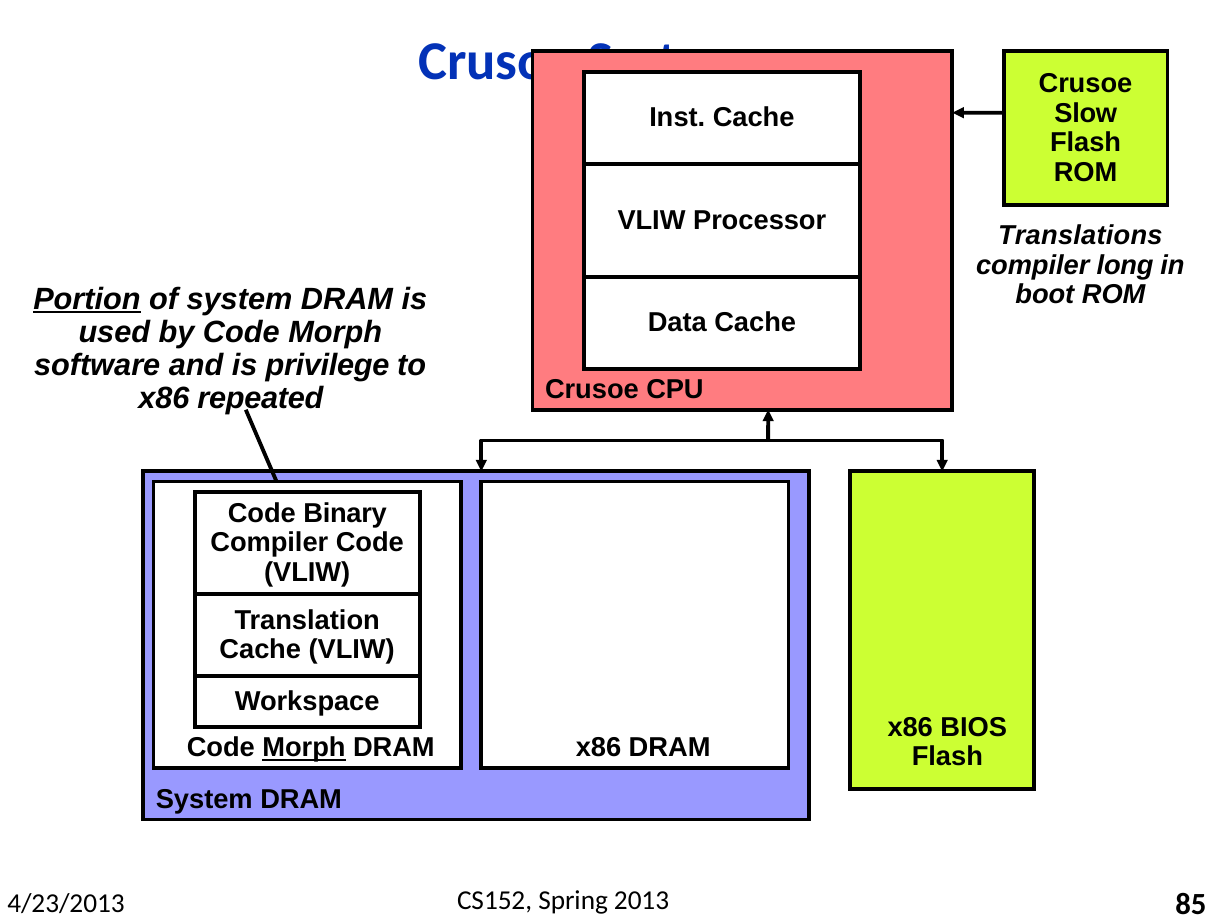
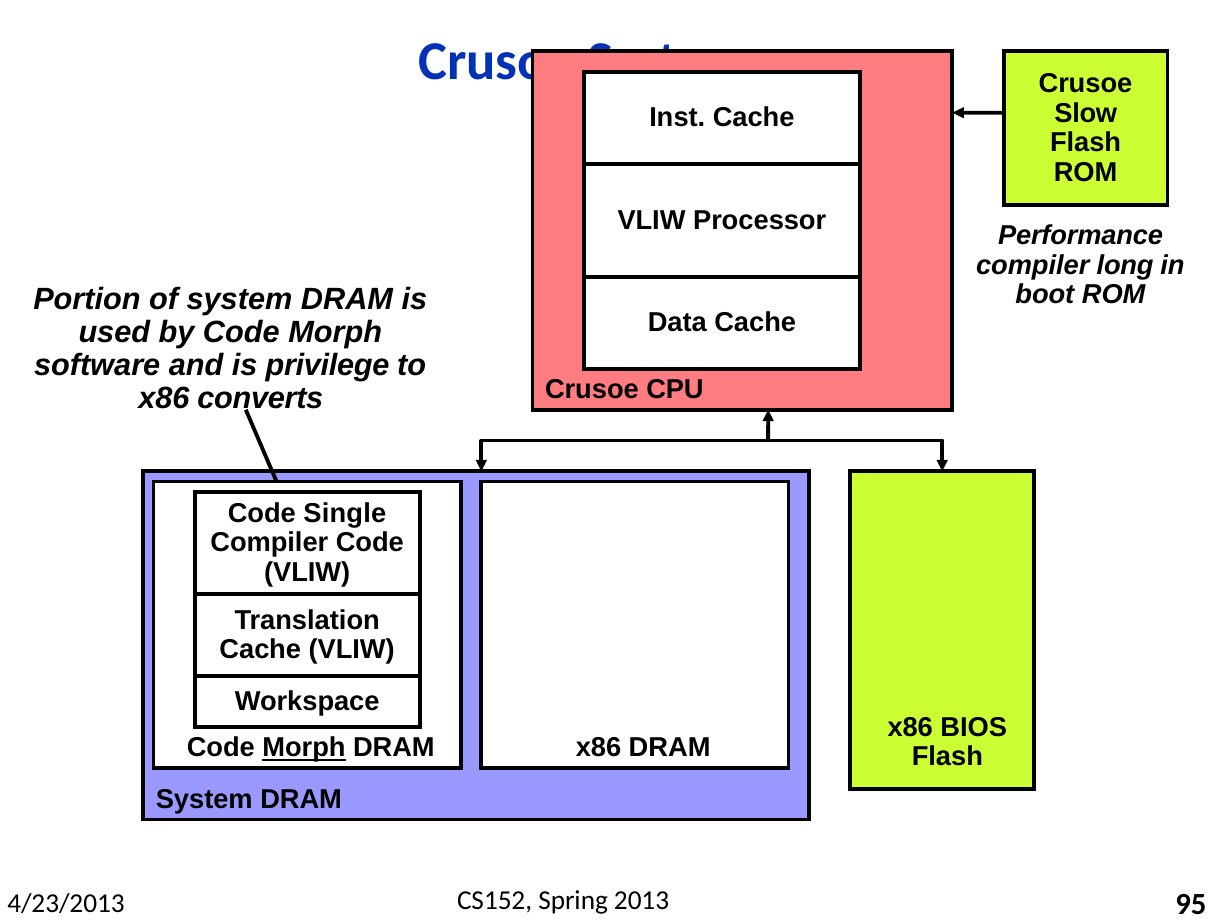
Translations: Translations -> Performance (1081, 236)
Portion underline: present -> none (87, 299)
repeated: repeated -> converts (260, 399)
Binary: Binary -> Single (345, 513)
85: 85 -> 95 (1191, 904)
